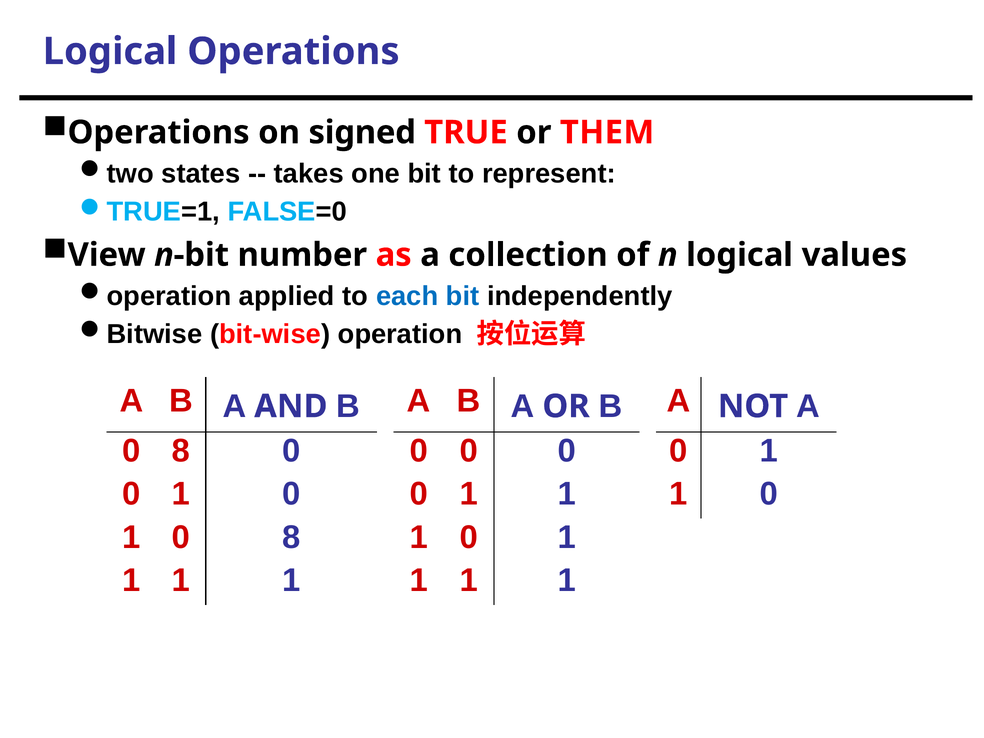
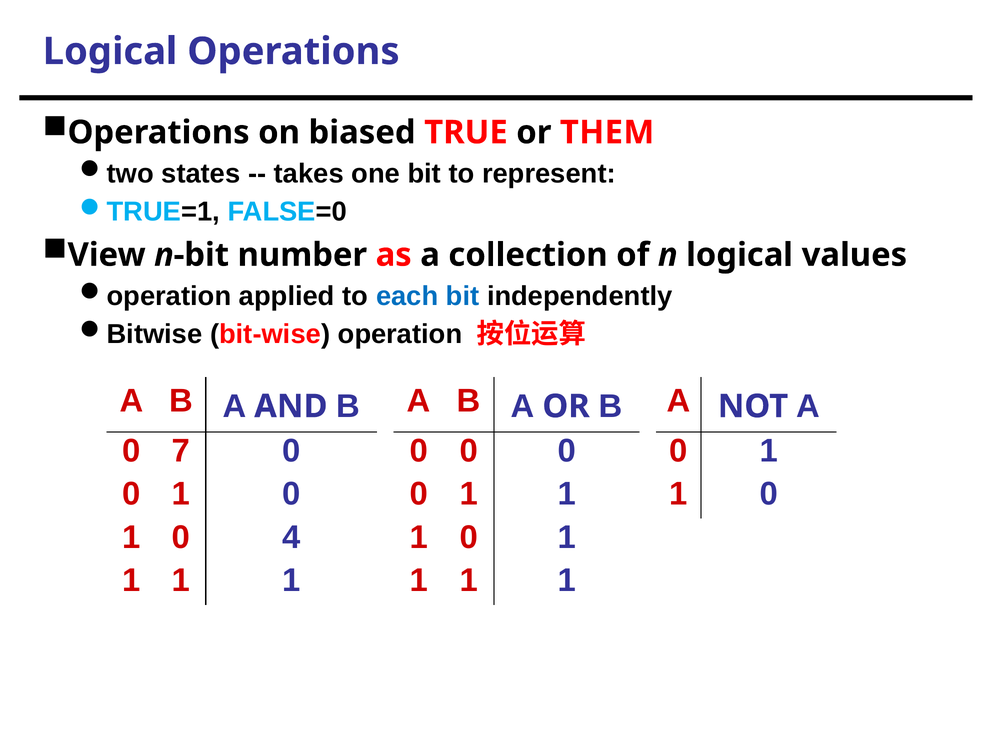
signed: signed -> biased (362, 132)
8: 8 -> 7 (181, 451)
1 0 8: 8 -> 4 (291, 537)
